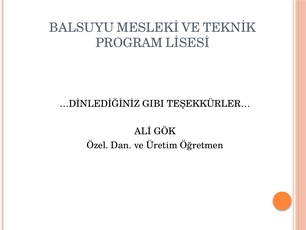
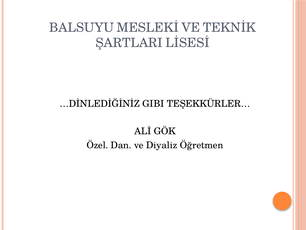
PROGRAM: PROGRAM -> ŞARTLARI (129, 43)
Üretim: Üretim -> Diyaliz (162, 145)
